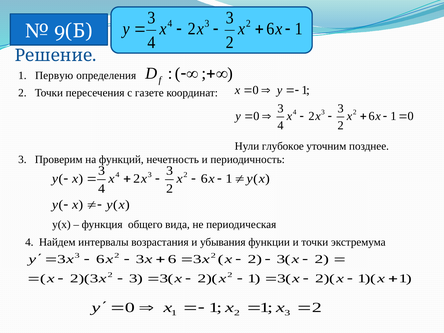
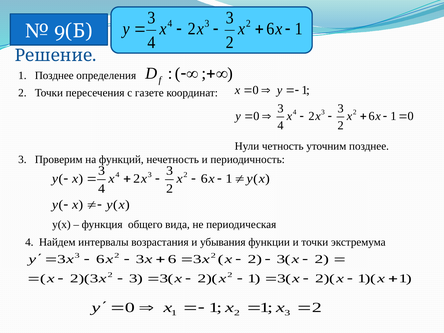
Первую: Первую -> Позднее (54, 76)
глубокое: глубокое -> четность (283, 146)
